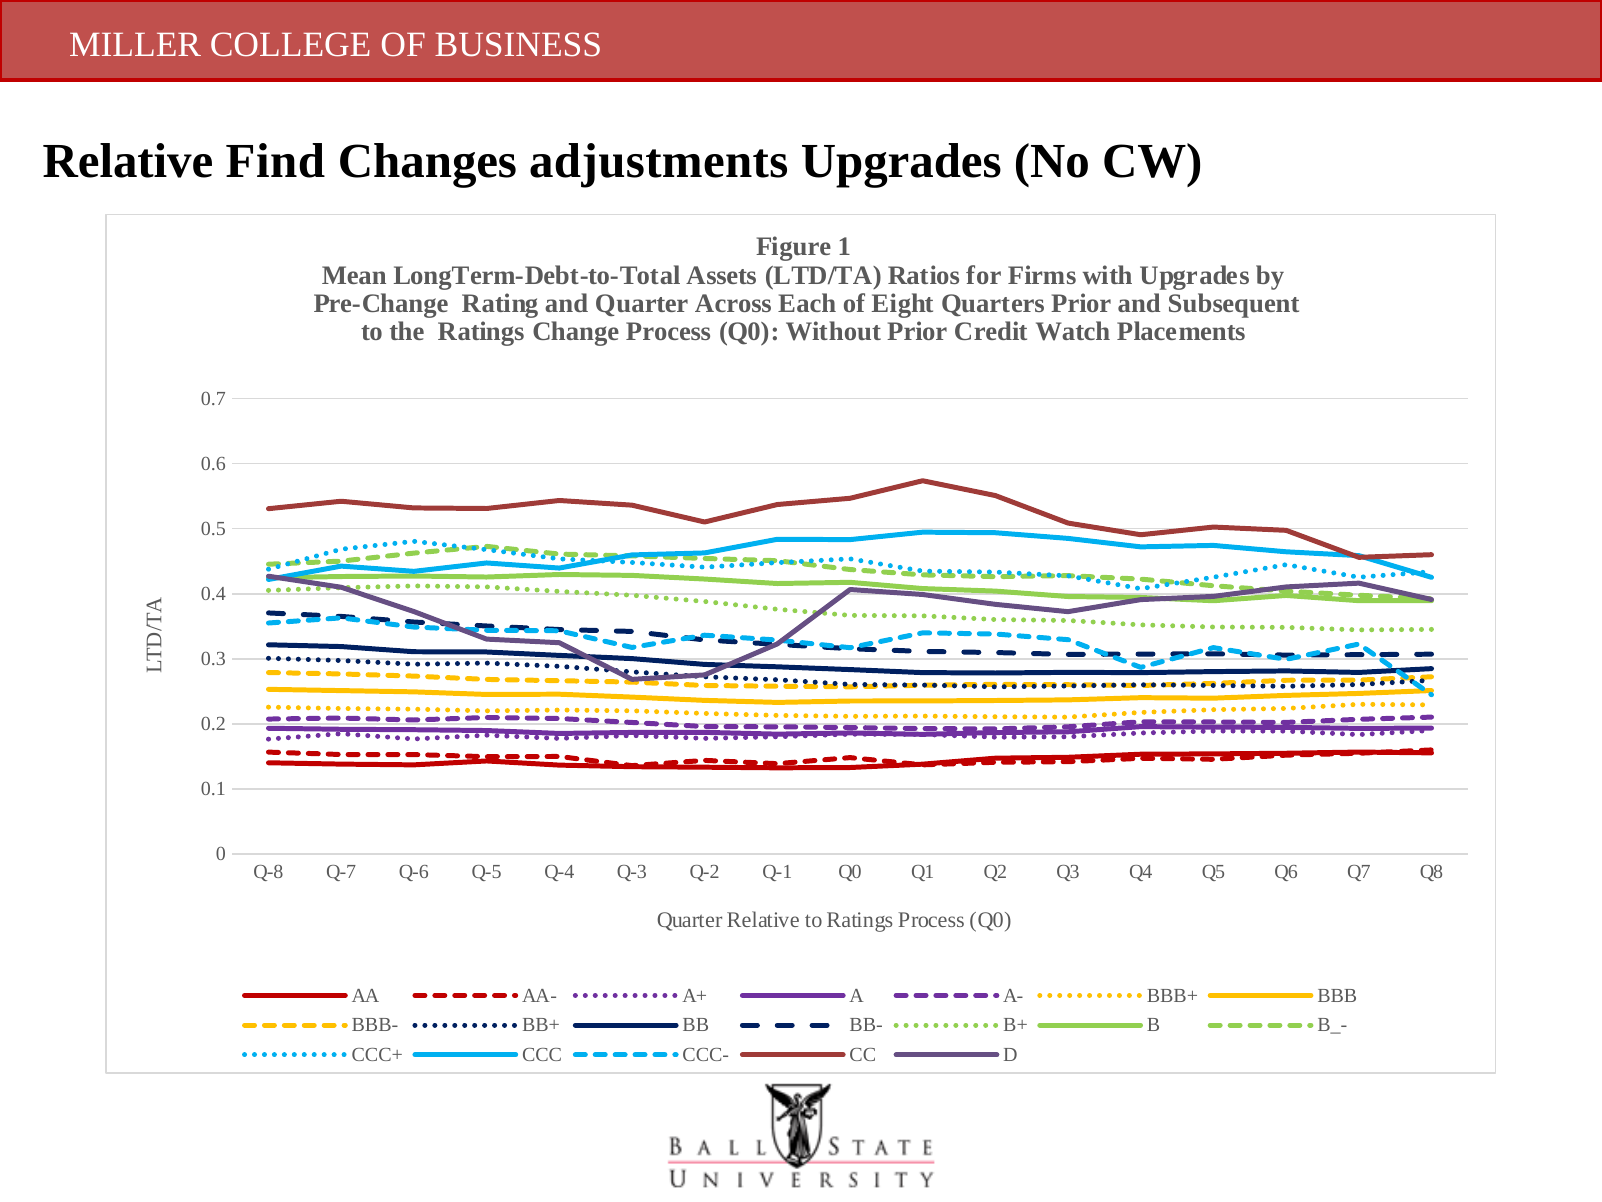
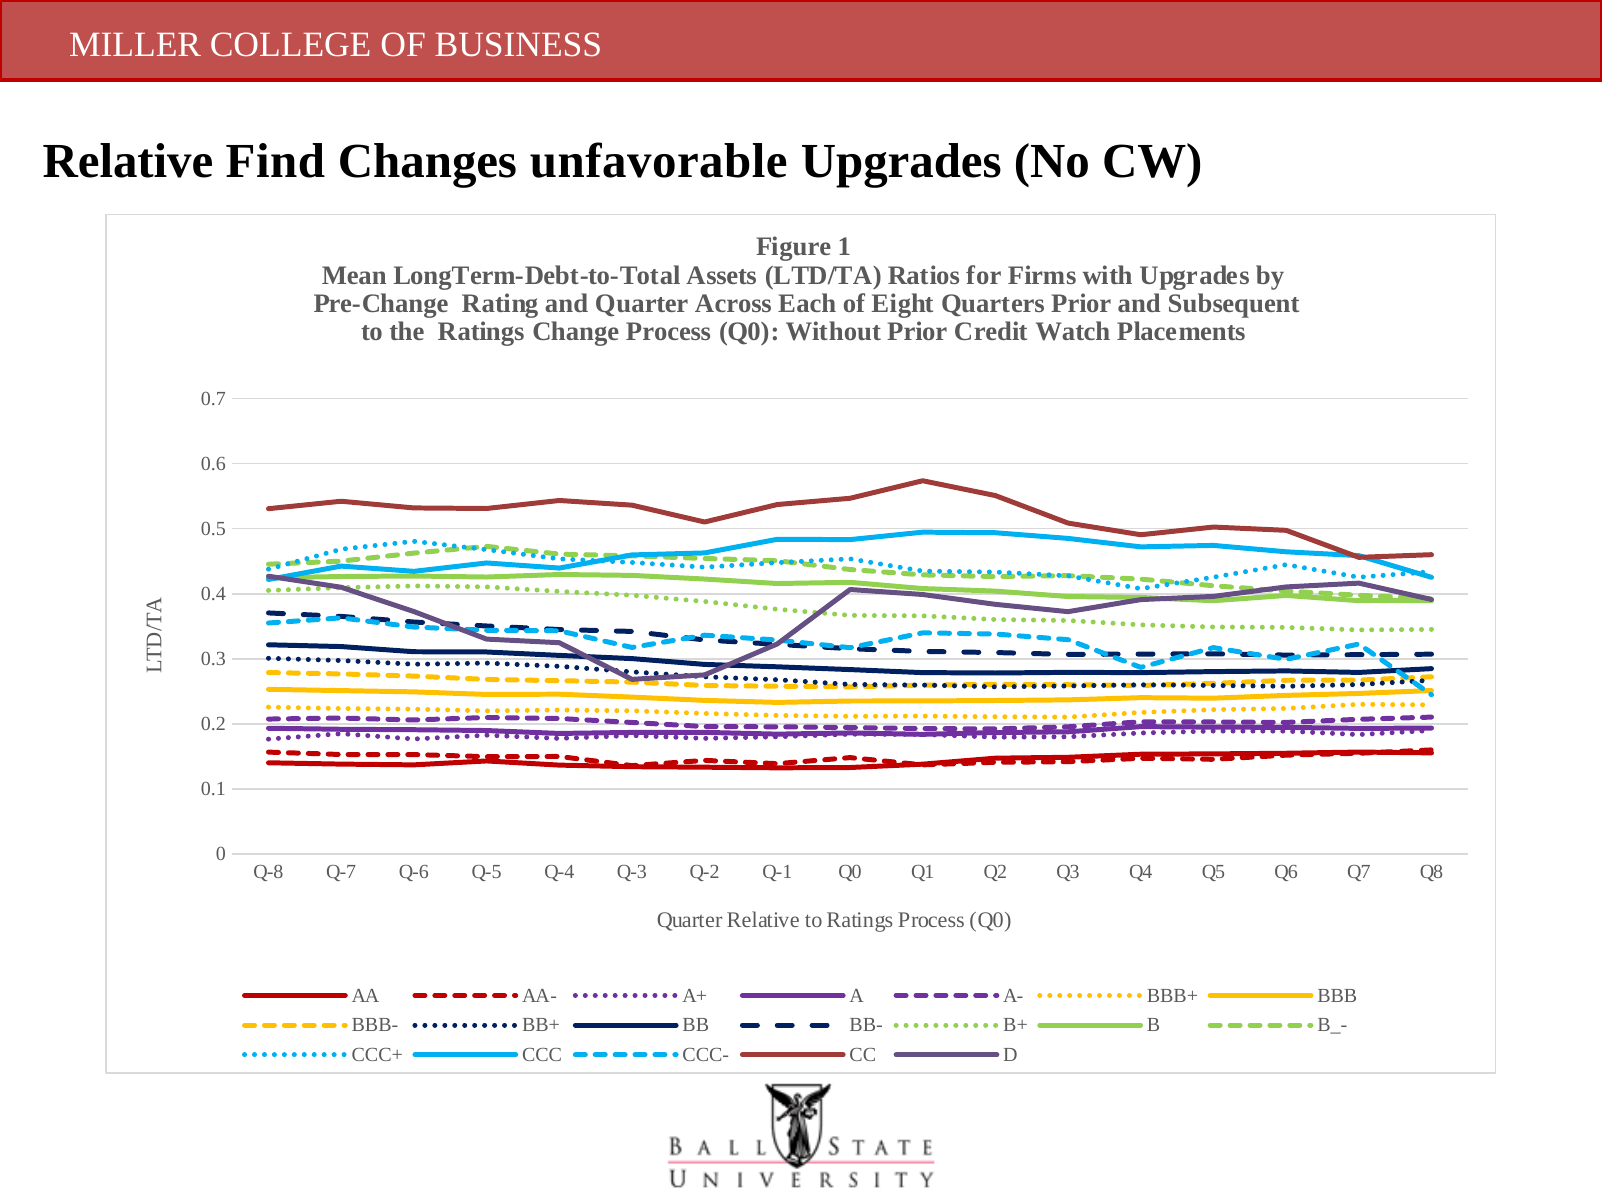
adjustments: adjustments -> unfavorable (659, 161)
